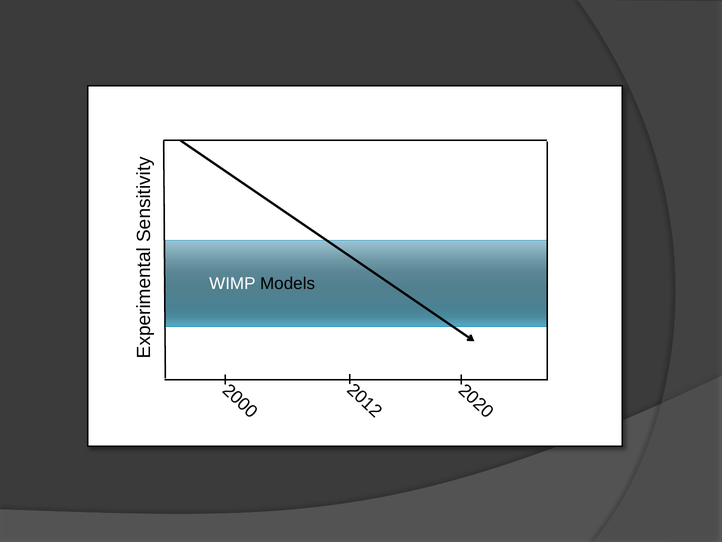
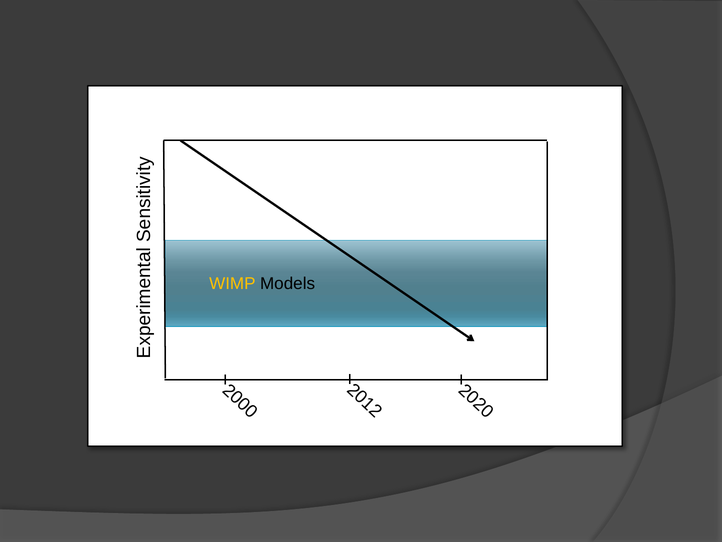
WIMP colour: white -> yellow (232, 283)
